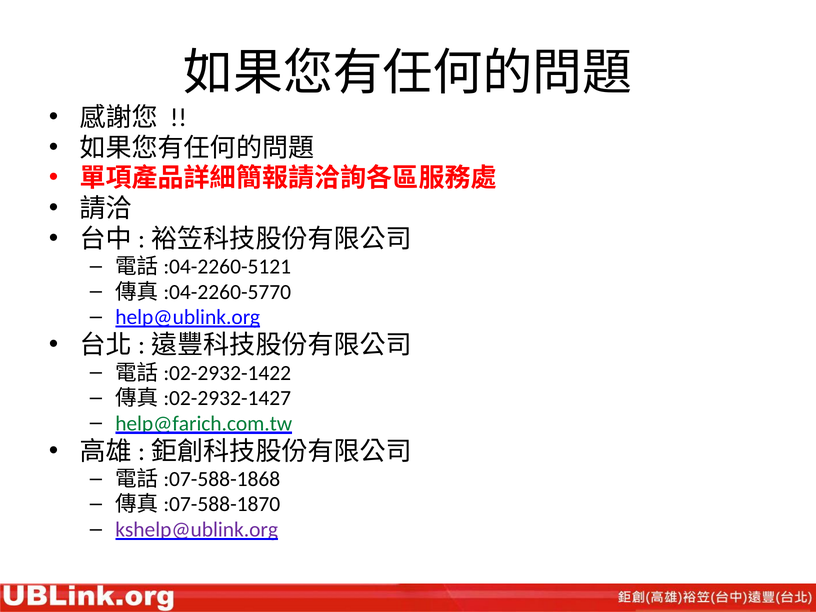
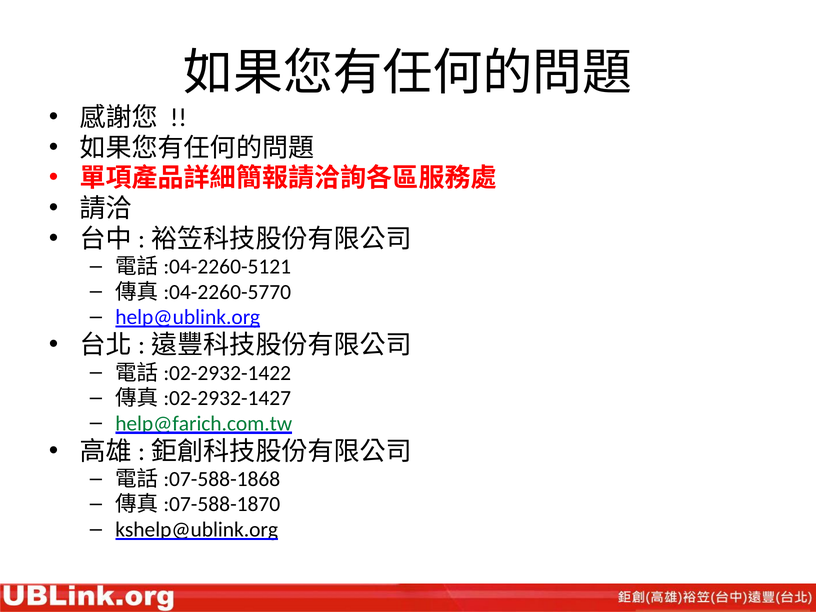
kshelp@ublink.org colour: purple -> black (197, 530)
